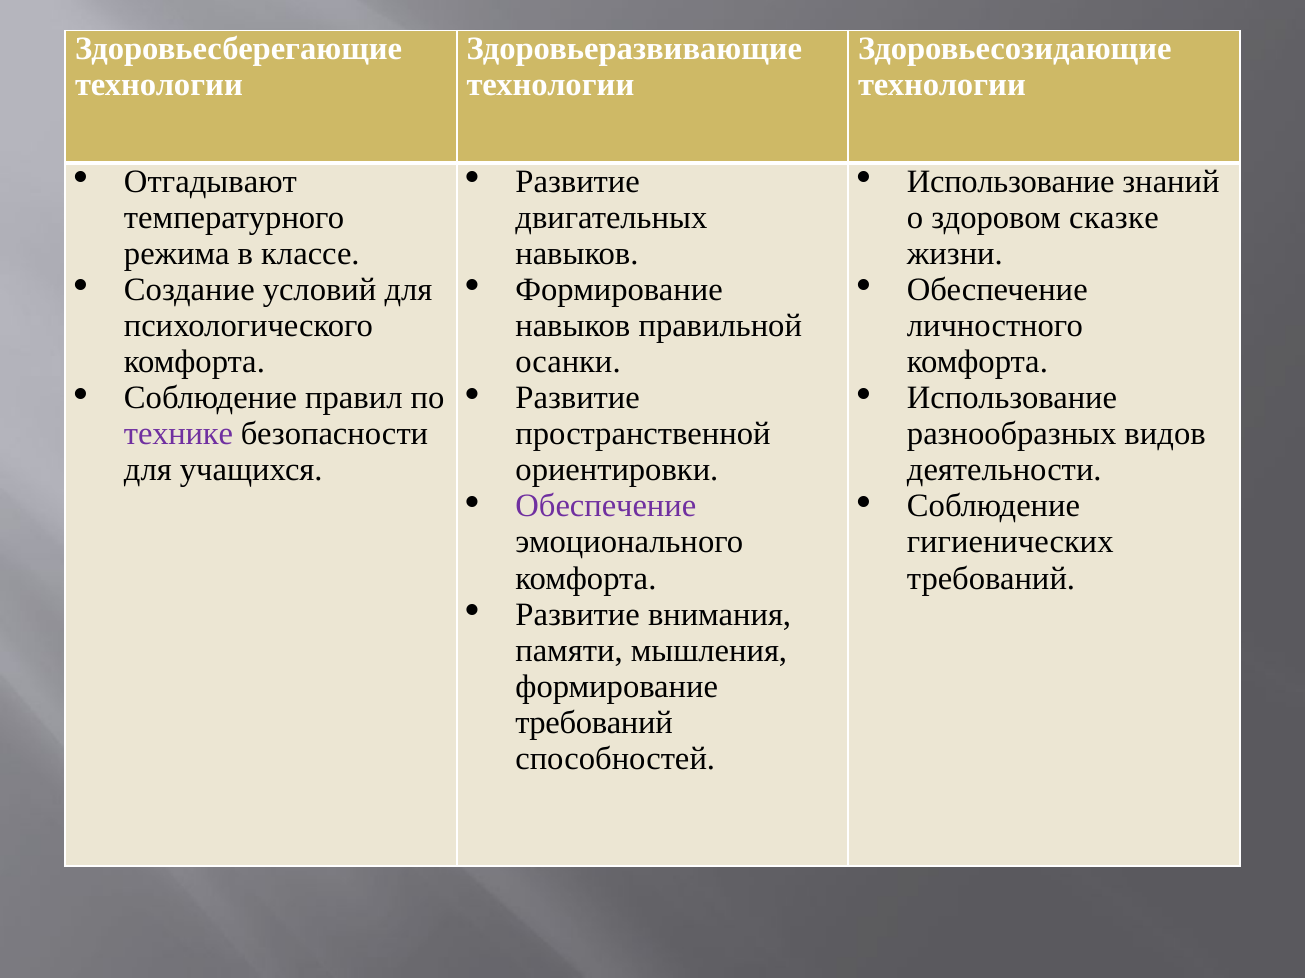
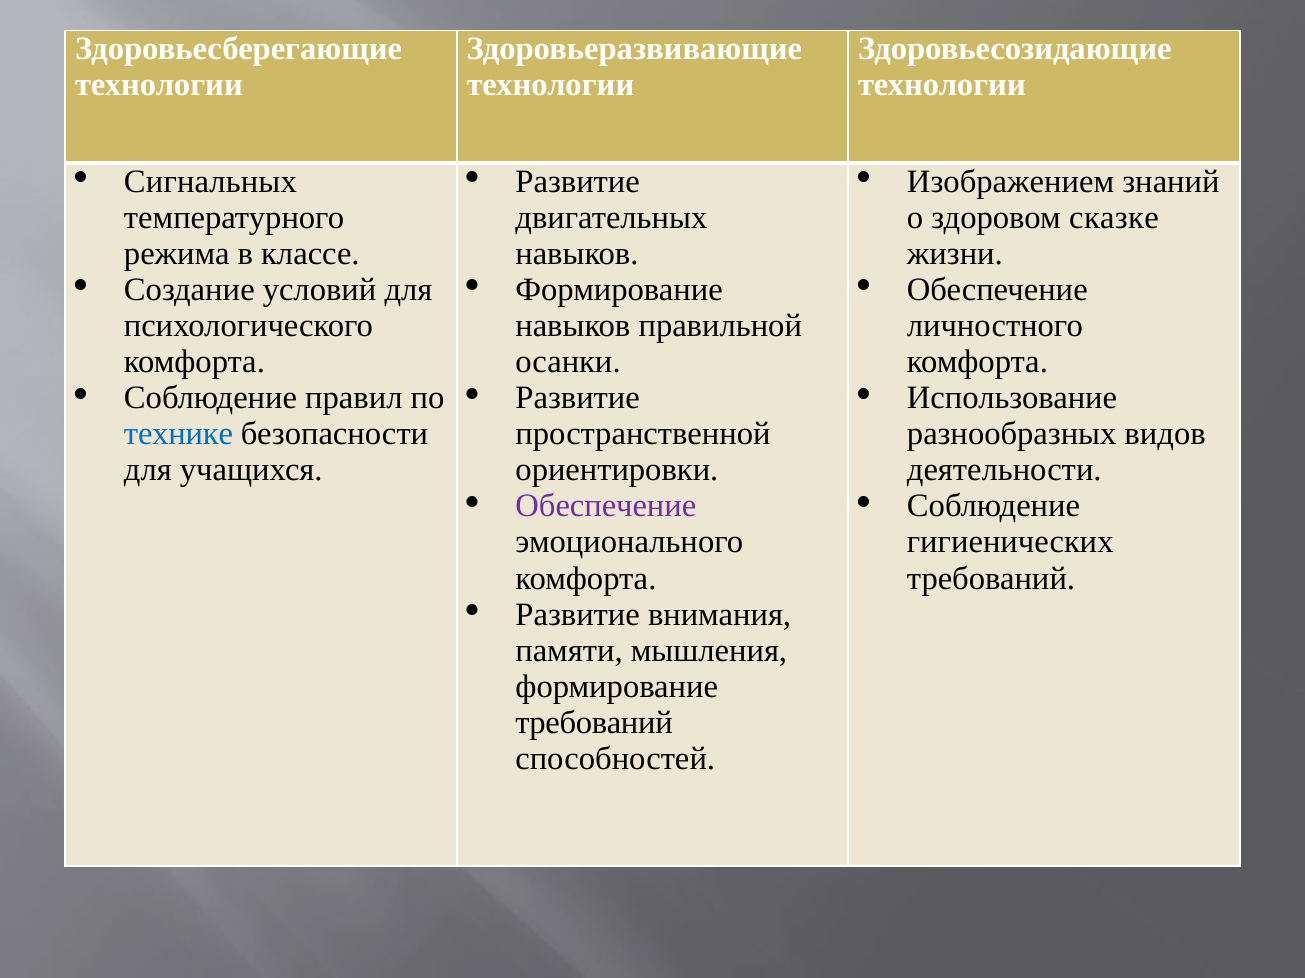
Отгадывают: Отгадывают -> Сигнальных (210, 181)
Использование: Использование -> Изображением (1011, 181)
технике colour: purple -> blue (178, 434)
